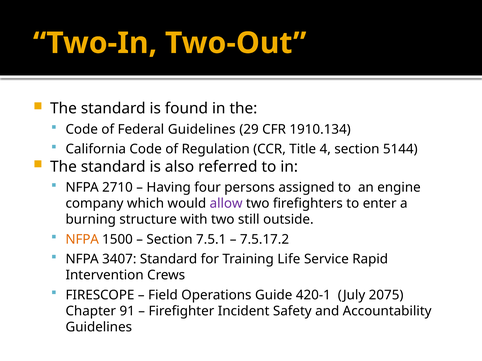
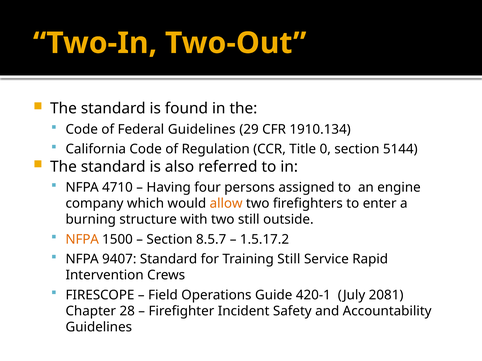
4: 4 -> 0 (325, 149)
2710: 2710 -> 4710 (117, 188)
allow colour: purple -> orange (226, 204)
7.5.1: 7.5.1 -> 8.5.7 (211, 240)
7.5.17.2: 7.5.17.2 -> 1.5.17.2 (265, 240)
3407: 3407 -> 9407 (119, 260)
Training Life: Life -> Still (289, 260)
2075: 2075 -> 2081 (386, 295)
91: 91 -> 28 (127, 311)
